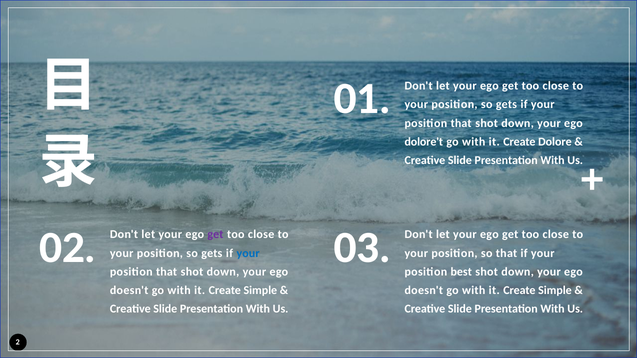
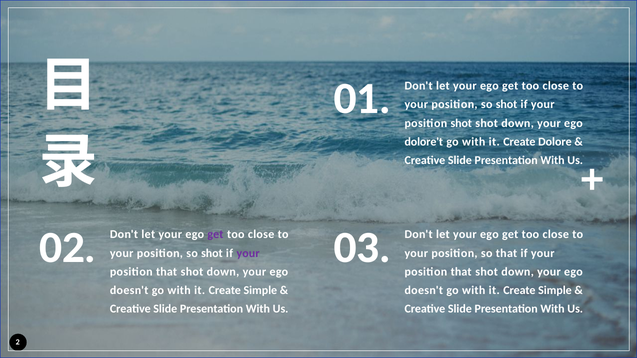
gets: gets -> shot (507, 105)
that: that -> shot (461, 123)
gets: gets -> shot (212, 253)
your colour: blue -> purple (248, 253)
best: best -> that (461, 272)
